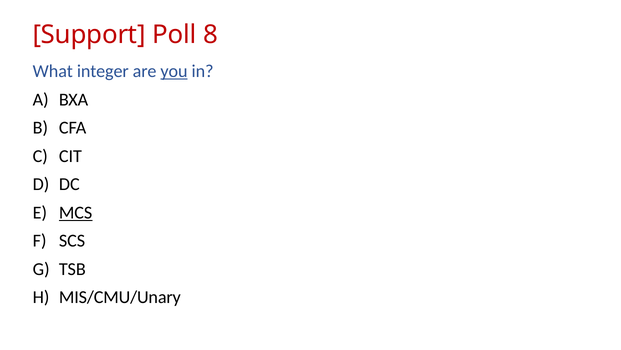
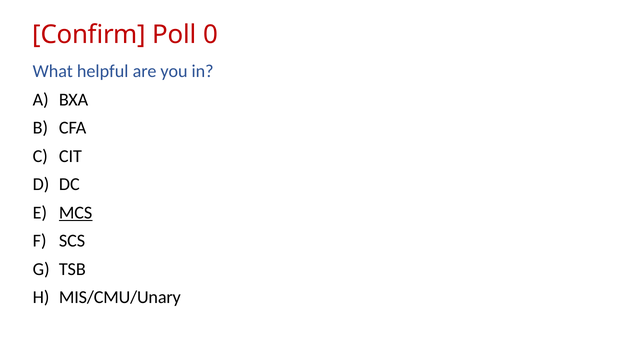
Support: Support -> Confirm (89, 35)
8: 8 -> 0 (211, 35)
integer: integer -> helpful (103, 71)
you underline: present -> none (174, 71)
